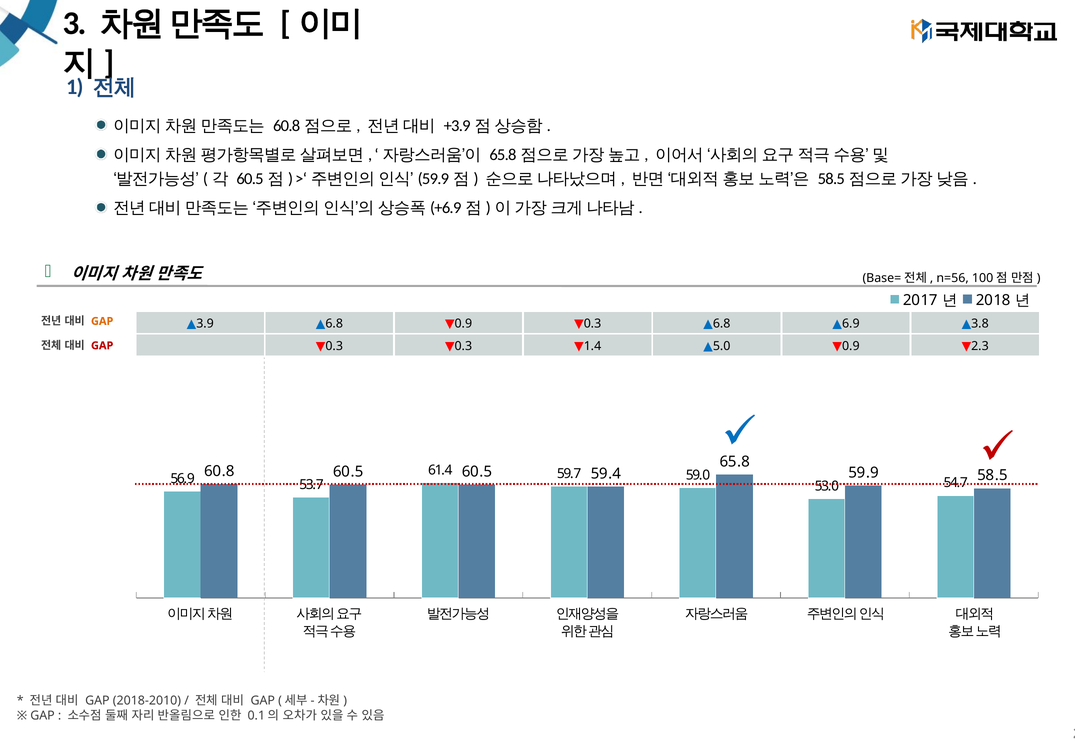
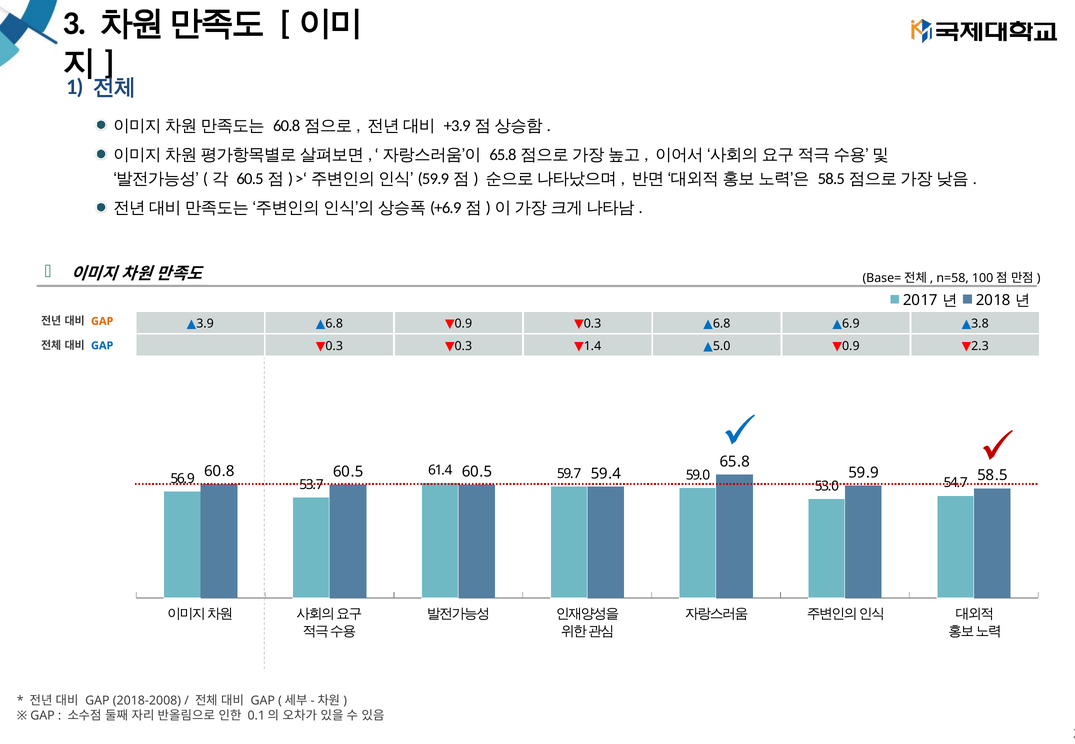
n=56: n=56 -> n=58 (953, 278)
GAP colour: red -> blue (102, 346)
2018-2010: 2018-2010 -> 2018-2008 (147, 701)
